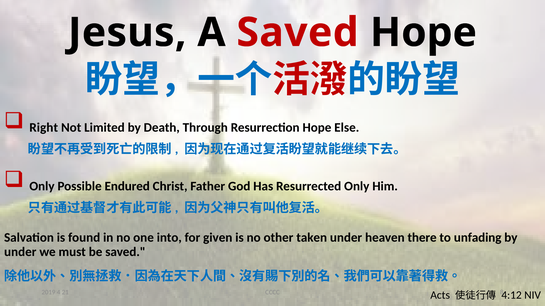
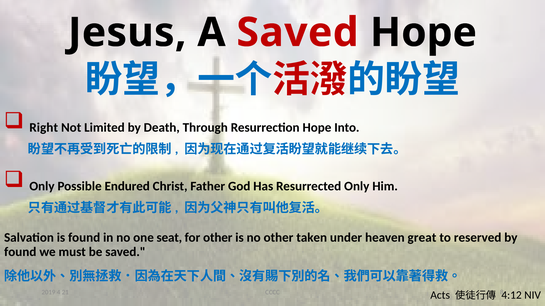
Else: Else -> Into (347, 128)
into: into -> seat (169, 238)
for given: given -> other (218, 238)
there: there -> great (422, 238)
unfading: unfading -> reserved (478, 238)
under: under -> found (20, 252)
